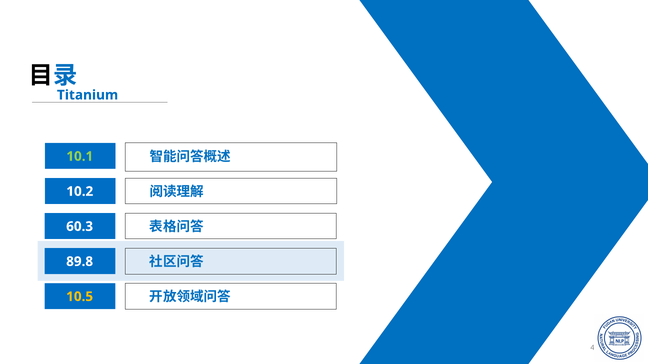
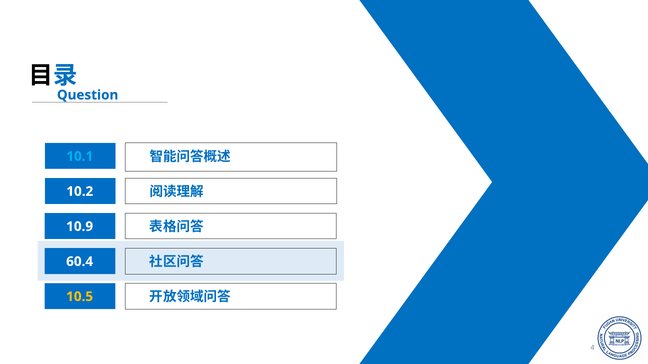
Titanium: Titanium -> Question (88, 95)
10.1 colour: light green -> light blue (80, 157)
60.3: 60.3 -> 10.9 (80, 227)
89.8: 89.8 -> 60.4 (80, 262)
